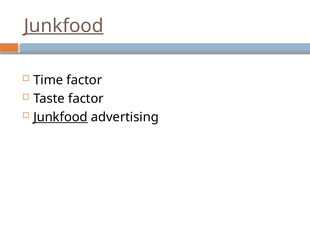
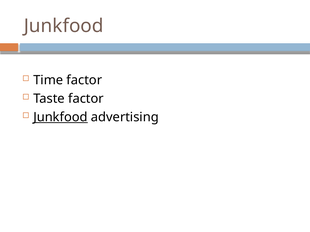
Junkfood underline: present -> none (64, 26)
